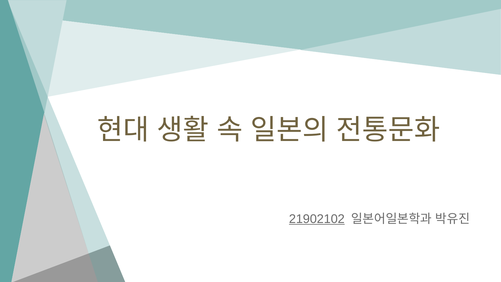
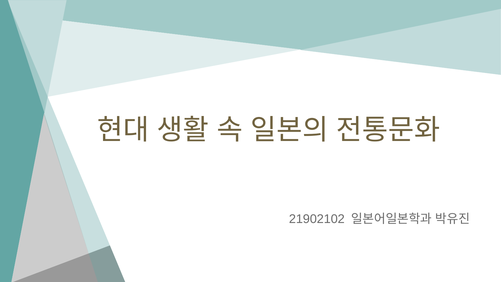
21902102 underline: present -> none (317, 219)
